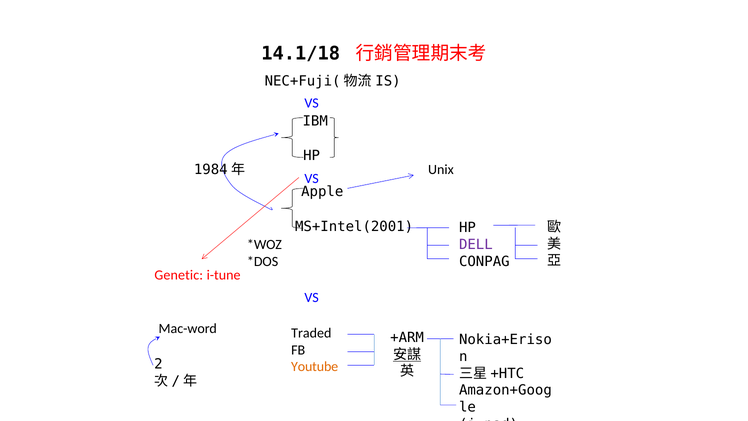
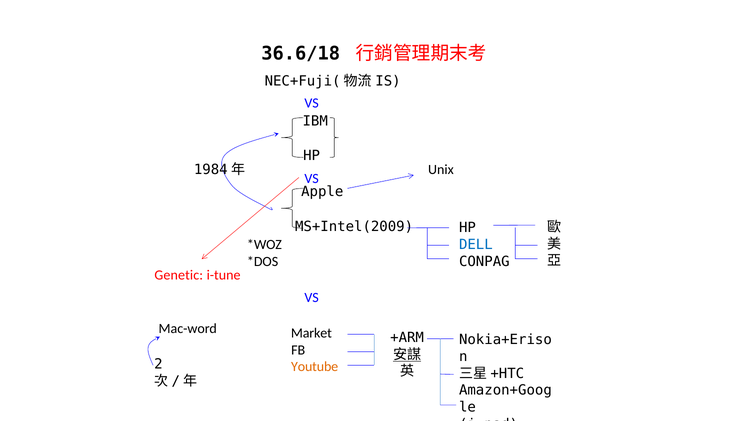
14.1/18: 14.1/18 -> 36.6/18 (301, 53)
MS+Intel(2001: MS+Intel(2001 -> MS+Intel(2009 (354, 226)
DELL colour: purple -> blue (476, 245)
Traded: Traded -> Market (311, 333)
